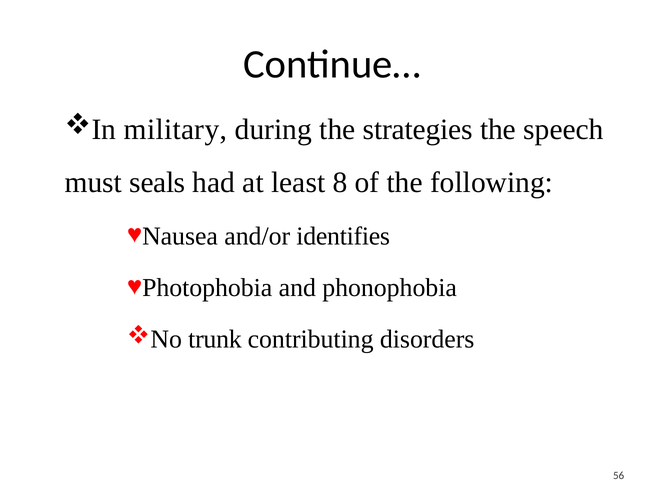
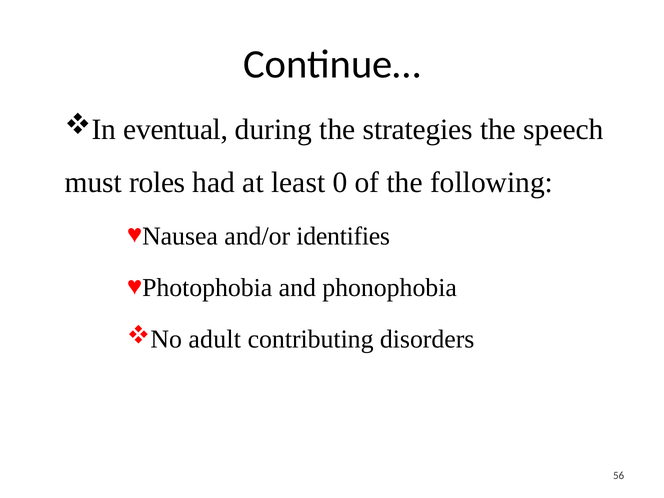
military: military -> eventual (176, 129)
seals: seals -> roles (157, 182)
8: 8 -> 0 (340, 182)
trunk: trunk -> adult (215, 339)
